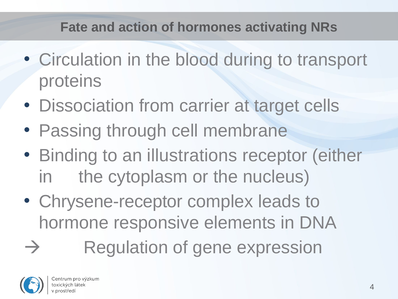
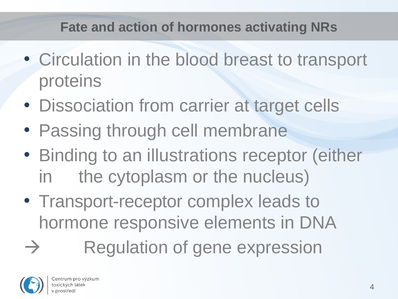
during: during -> breast (248, 60)
Chrysene-receptor: Chrysene-receptor -> Transport-receptor (111, 201)
